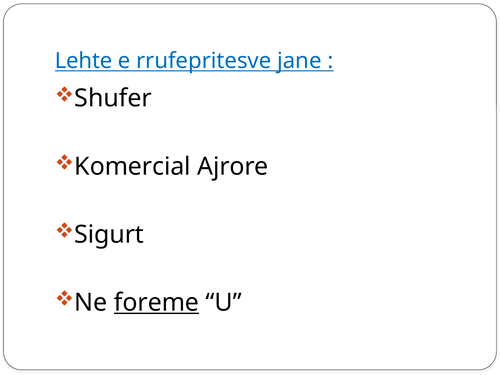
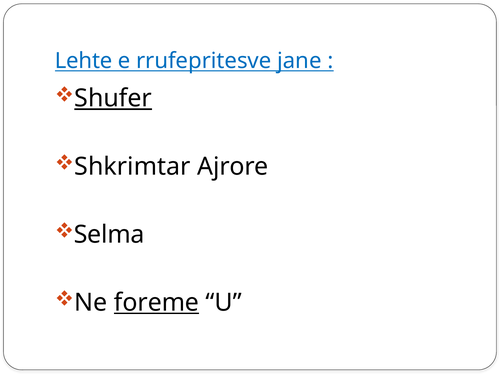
Shufer underline: none -> present (113, 98)
Komercial: Komercial -> Shkrimtar (132, 166)
Sigurt: Sigurt -> Selma (109, 235)
